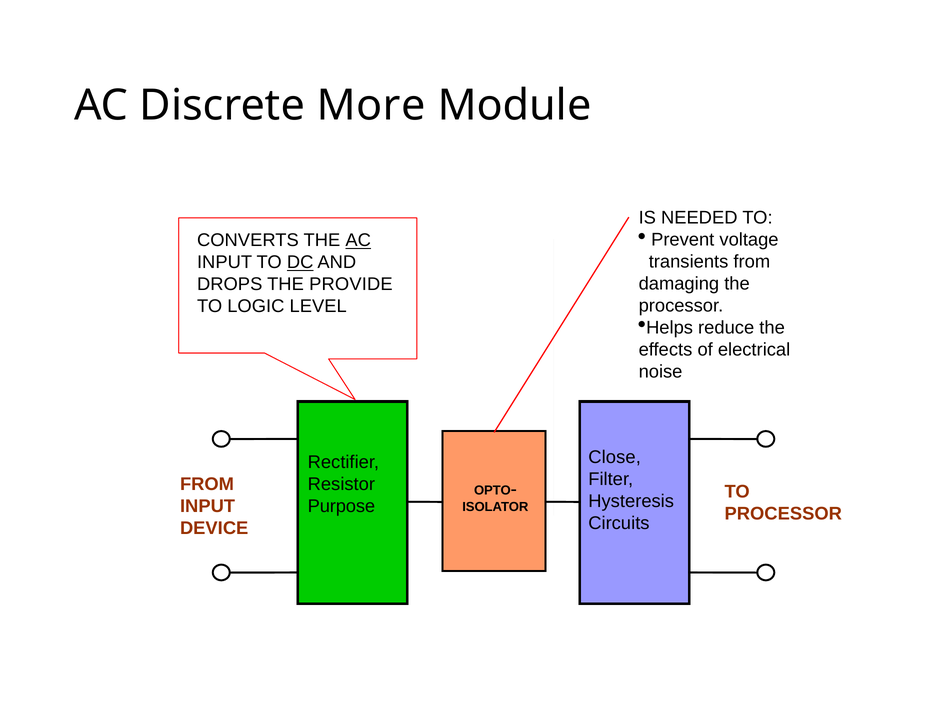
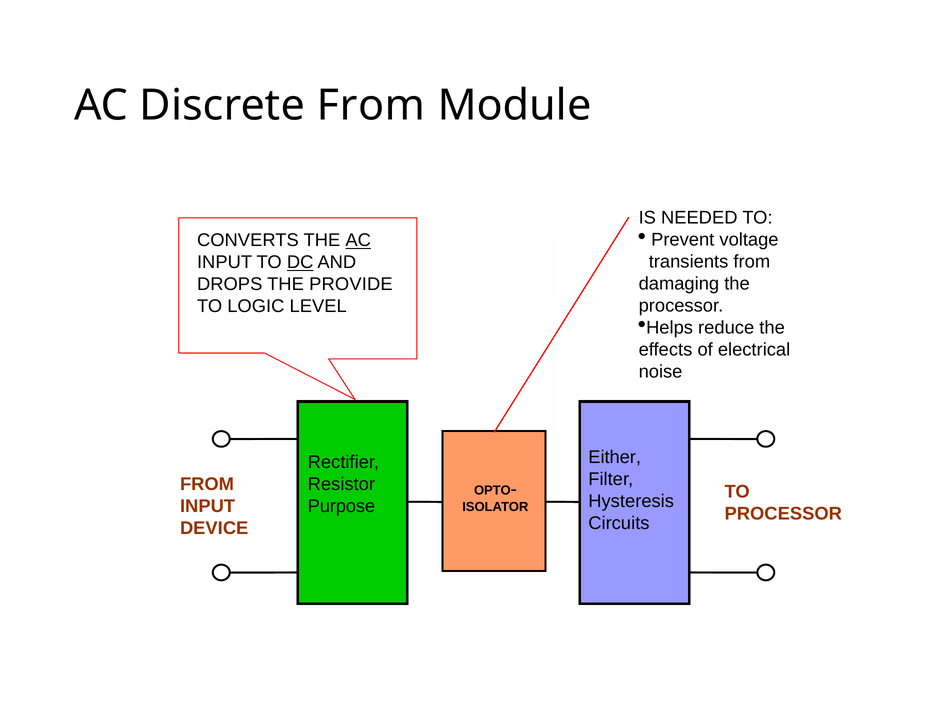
Discrete More: More -> From (371, 106)
Close: Close -> Either (615, 457)
